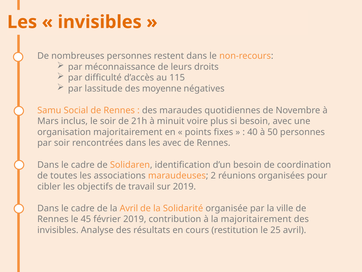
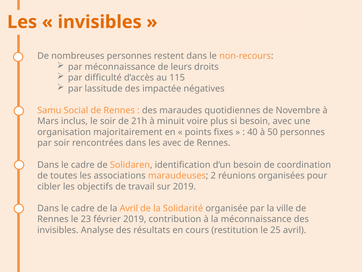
moyenne: moyenne -> impactée (162, 88)
45: 45 -> 23 (86, 219)
la majoritairement: majoritairement -> méconnaissance (256, 219)
